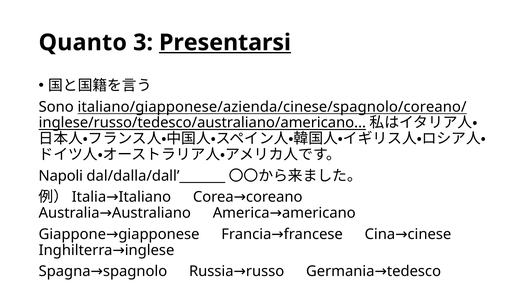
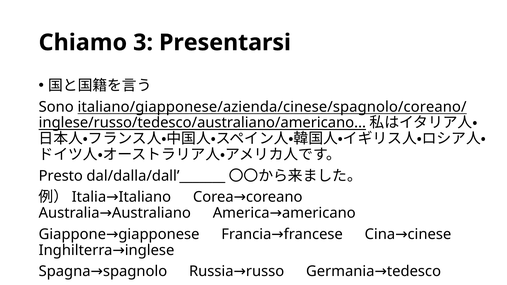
Quanto: Quanto -> Chiamo (83, 43)
Presentarsi underline: present -> none (225, 43)
Napoli: Napoli -> Presto (61, 176)
